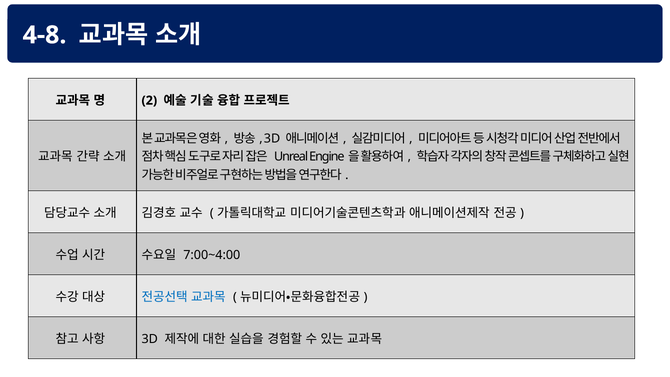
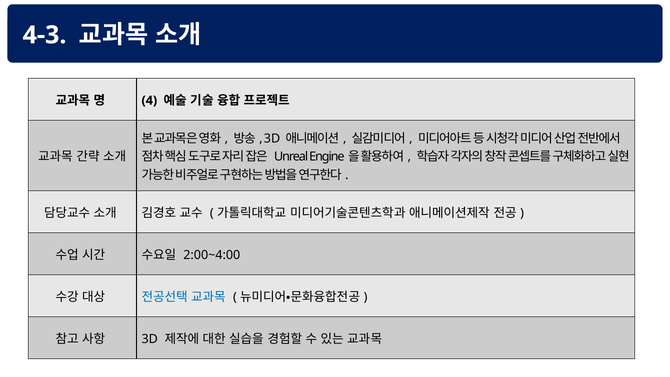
4-8: 4-8 -> 4-3 (45, 35)
2: 2 -> 4 (149, 100)
7:00~4:00: 7:00~4:00 -> 2:00~4:00 (212, 255)
